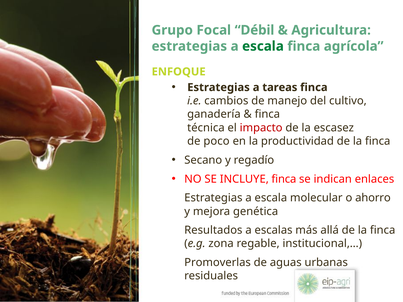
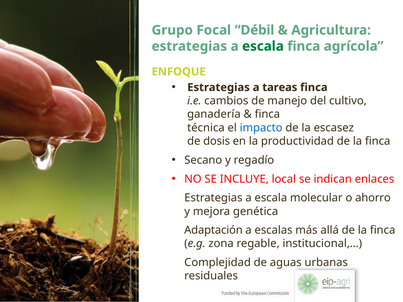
impacto colour: red -> blue (261, 128)
poco: poco -> dosis (217, 141)
INCLUYE finca: finca -> local (284, 179)
Resultados: Resultados -> Adaptación (213, 230)
Promoverlas: Promoverlas -> Complejidad (218, 263)
